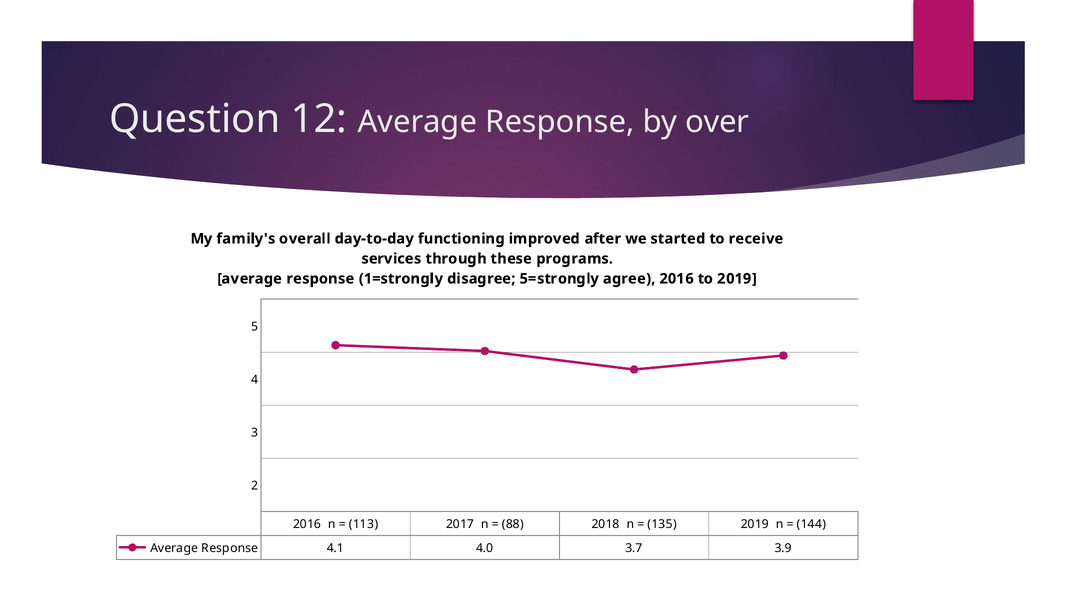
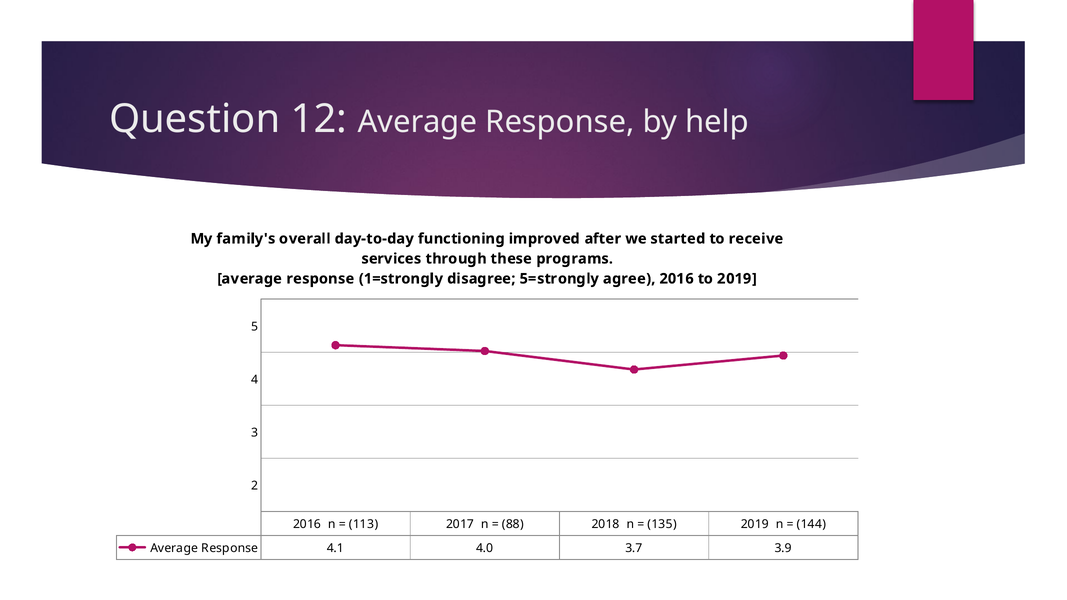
over: over -> help (717, 122)
